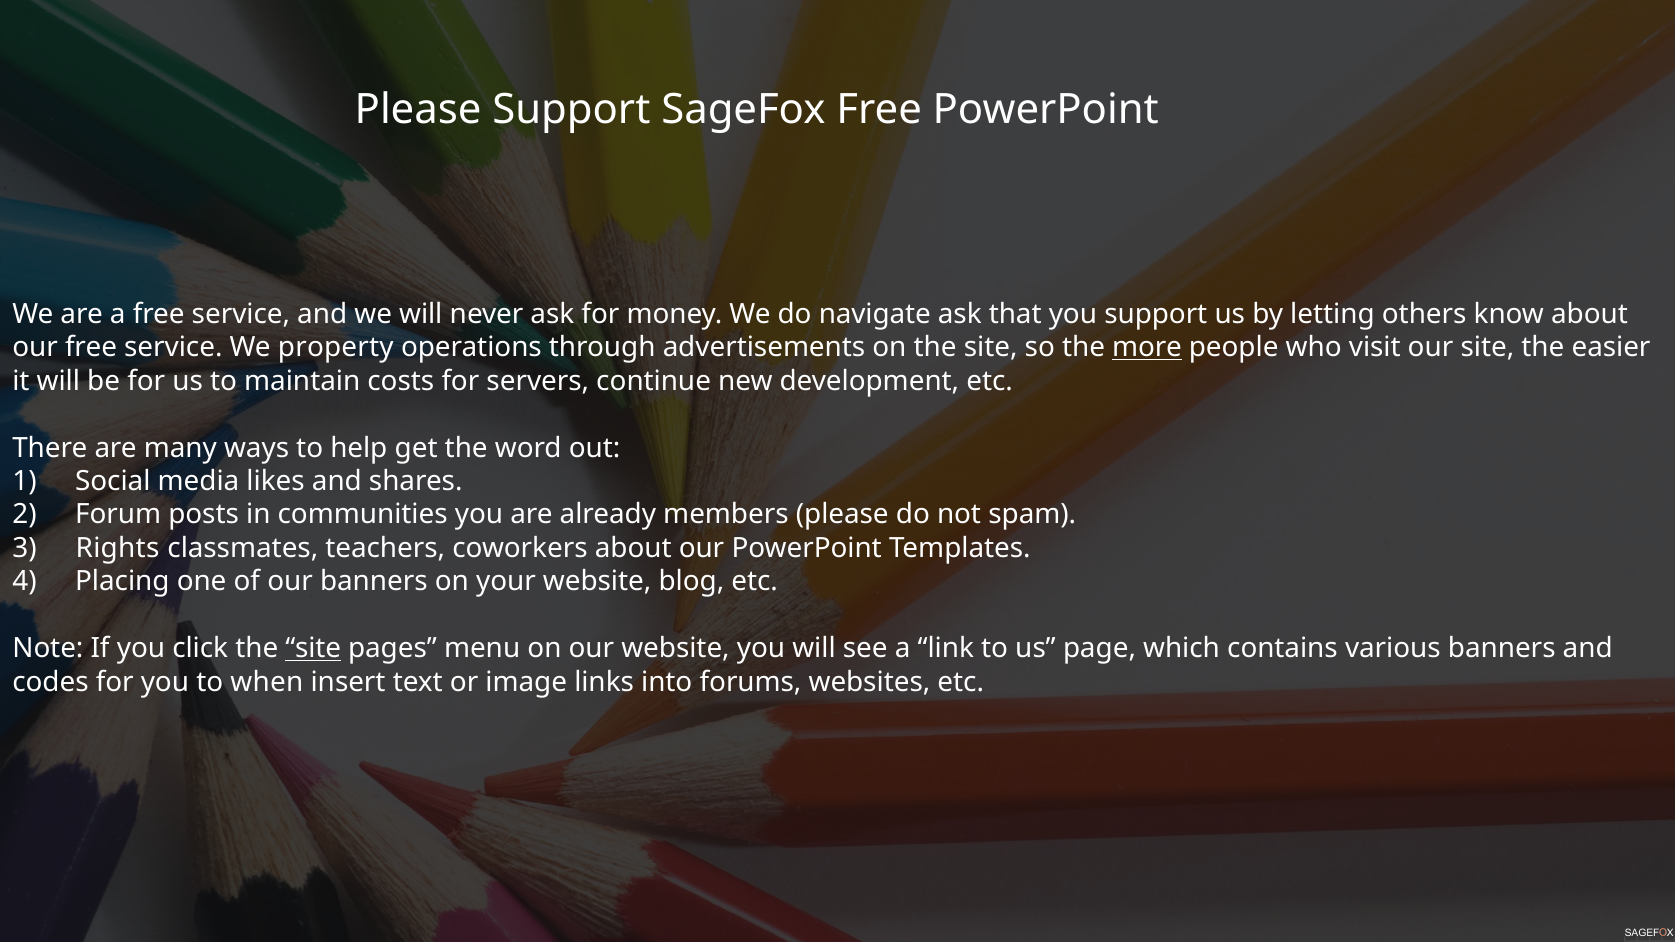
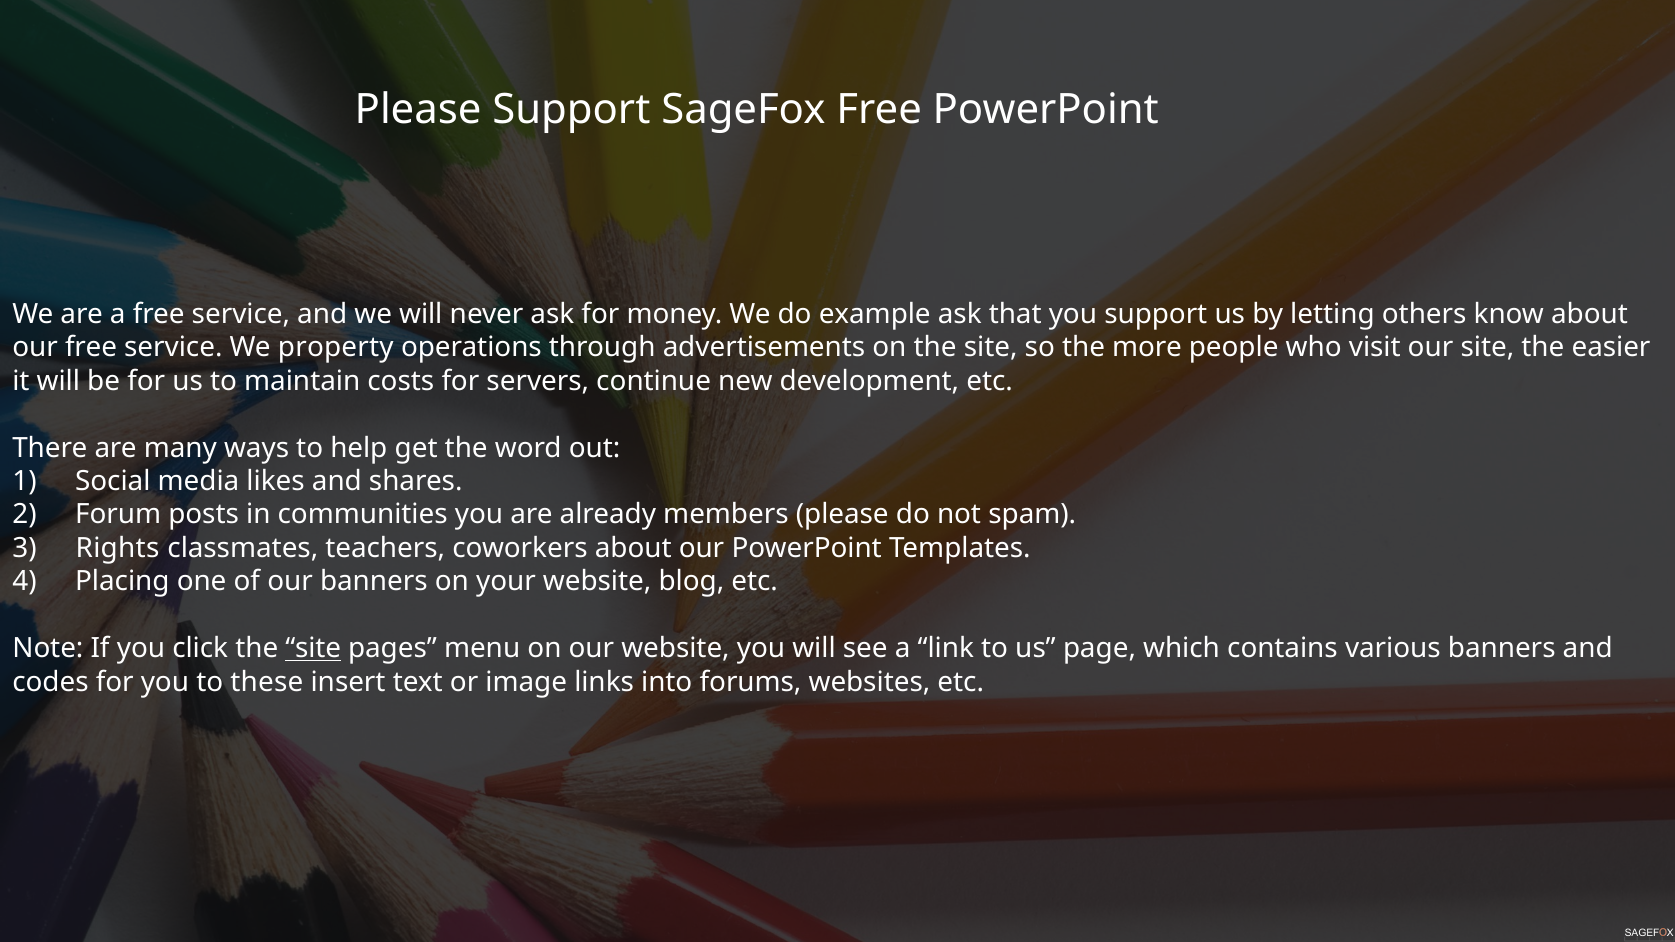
navigate: navigate -> example (875, 314)
more underline: present -> none (1147, 347)
when: when -> these (267, 682)
